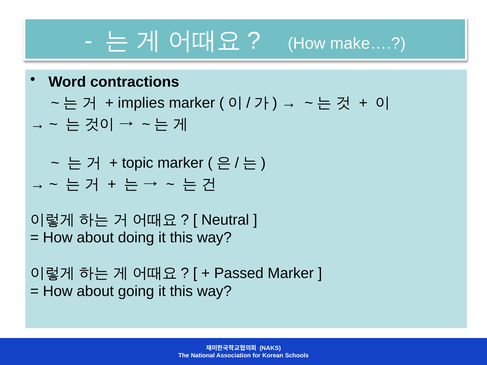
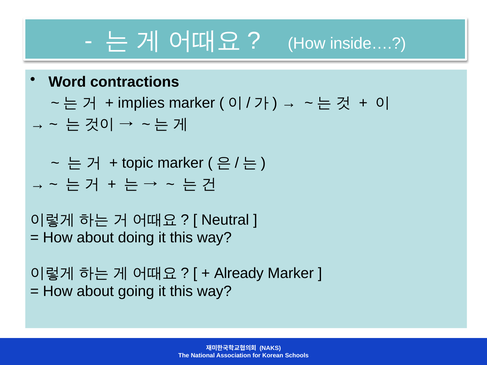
make…: make… -> inside… (368, 43)
Passed: Passed -> Already (239, 274)
